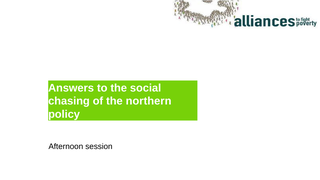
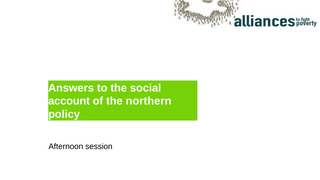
chasing: chasing -> account (69, 101)
